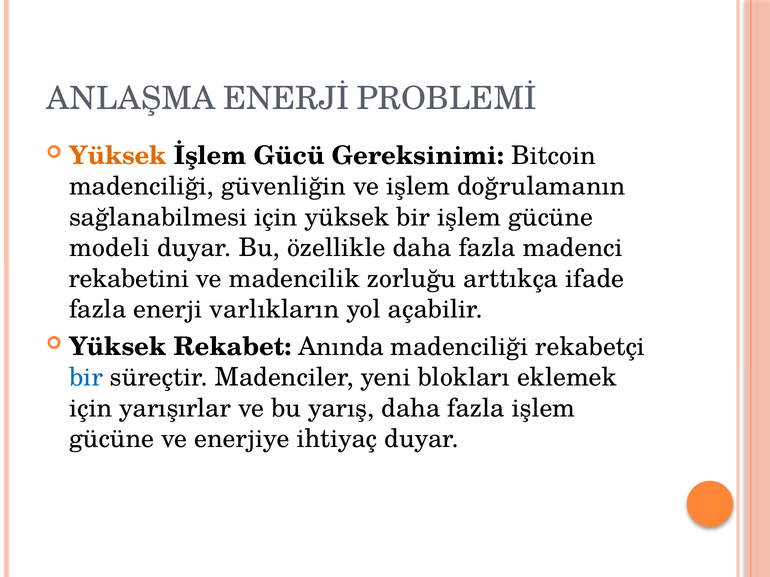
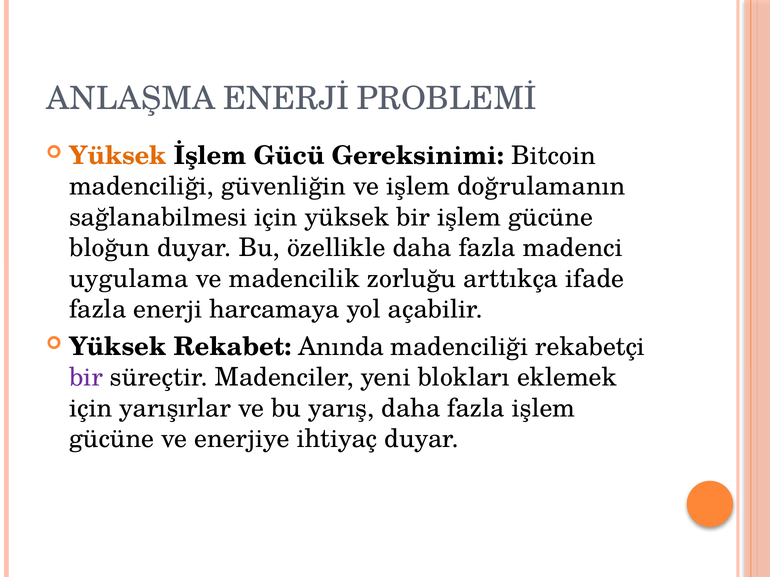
modeli: modeli -> bloğun (109, 248)
rekabetini: rekabetini -> uygulama (129, 279)
varlıkların: varlıkların -> harcamaya (275, 310)
bir colour: blue -> purple (86, 378)
